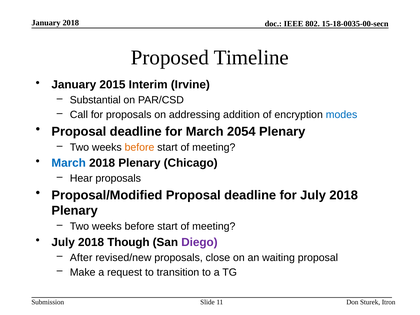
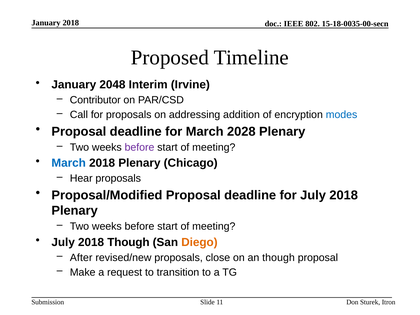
2015: 2015 -> 2048 (112, 85)
Substantial: Substantial -> Contributor (95, 100)
2054: 2054 -> 2028 (241, 131)
before colour: orange -> purple (140, 147)
Diego colour: purple -> orange (199, 242)
an waiting: waiting -> though (279, 258)
